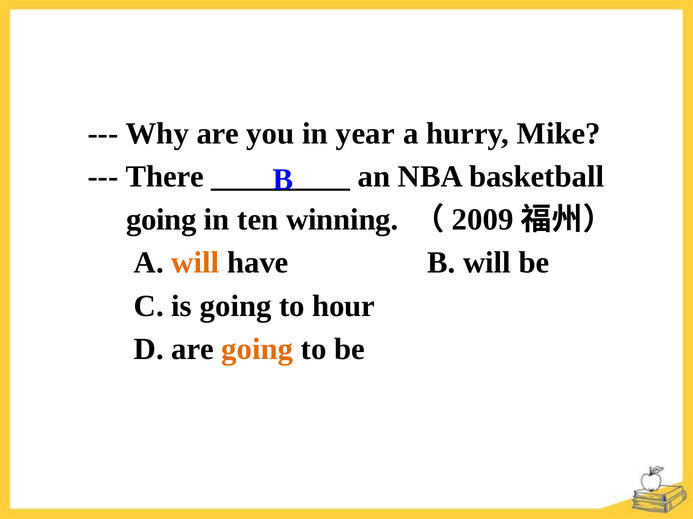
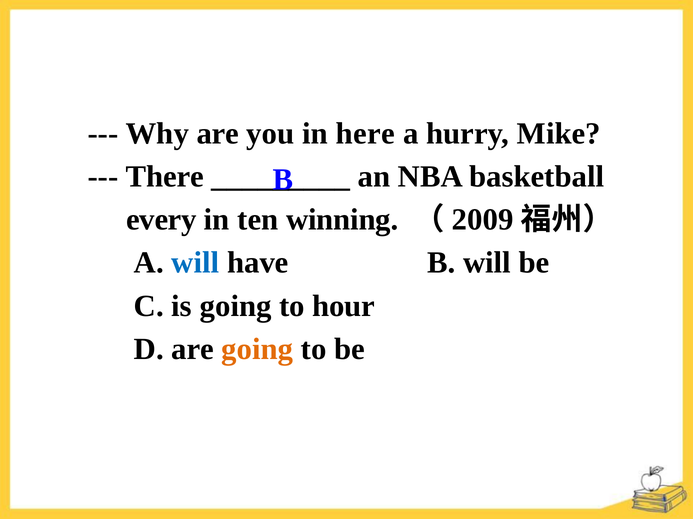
year: year -> here (365, 134)
going: going -> every (161, 220)
will colour: orange -> blue (195, 263)
